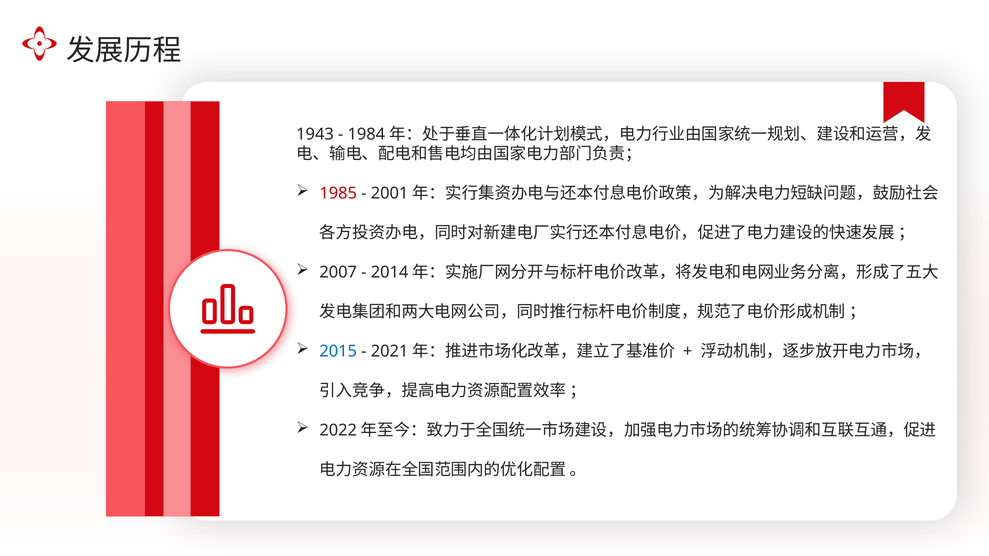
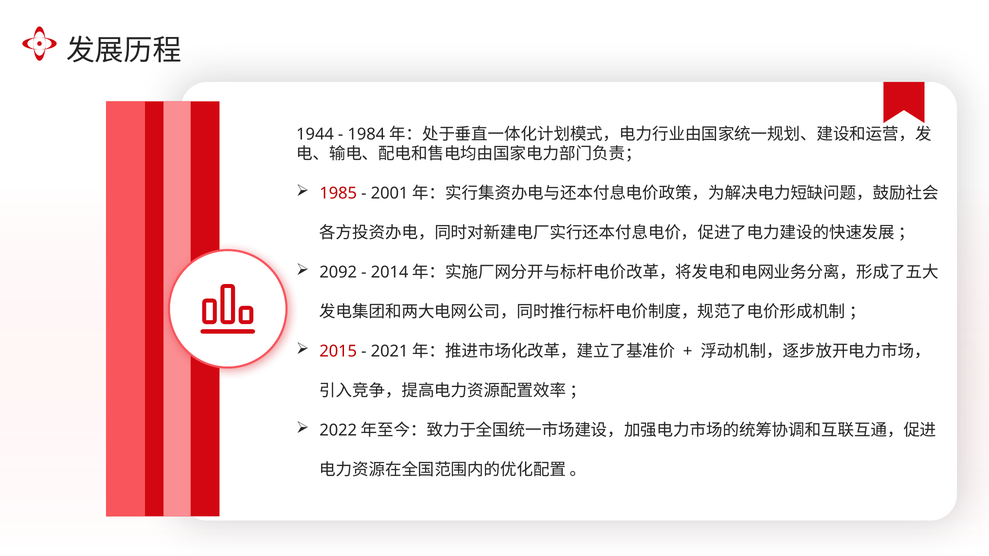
1943: 1943 -> 1944 (315, 134)
2007: 2007 -> 2092 (338, 273)
2015 colour: blue -> red (338, 352)
